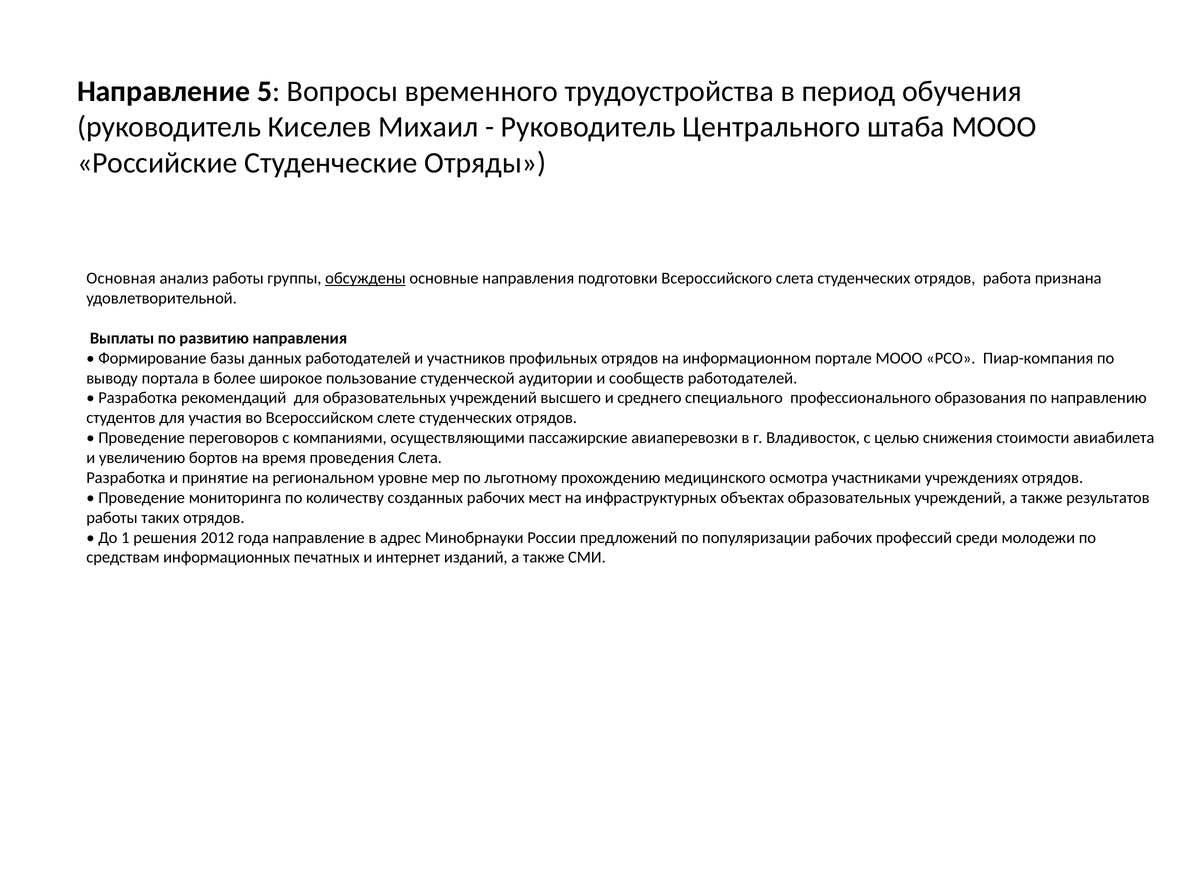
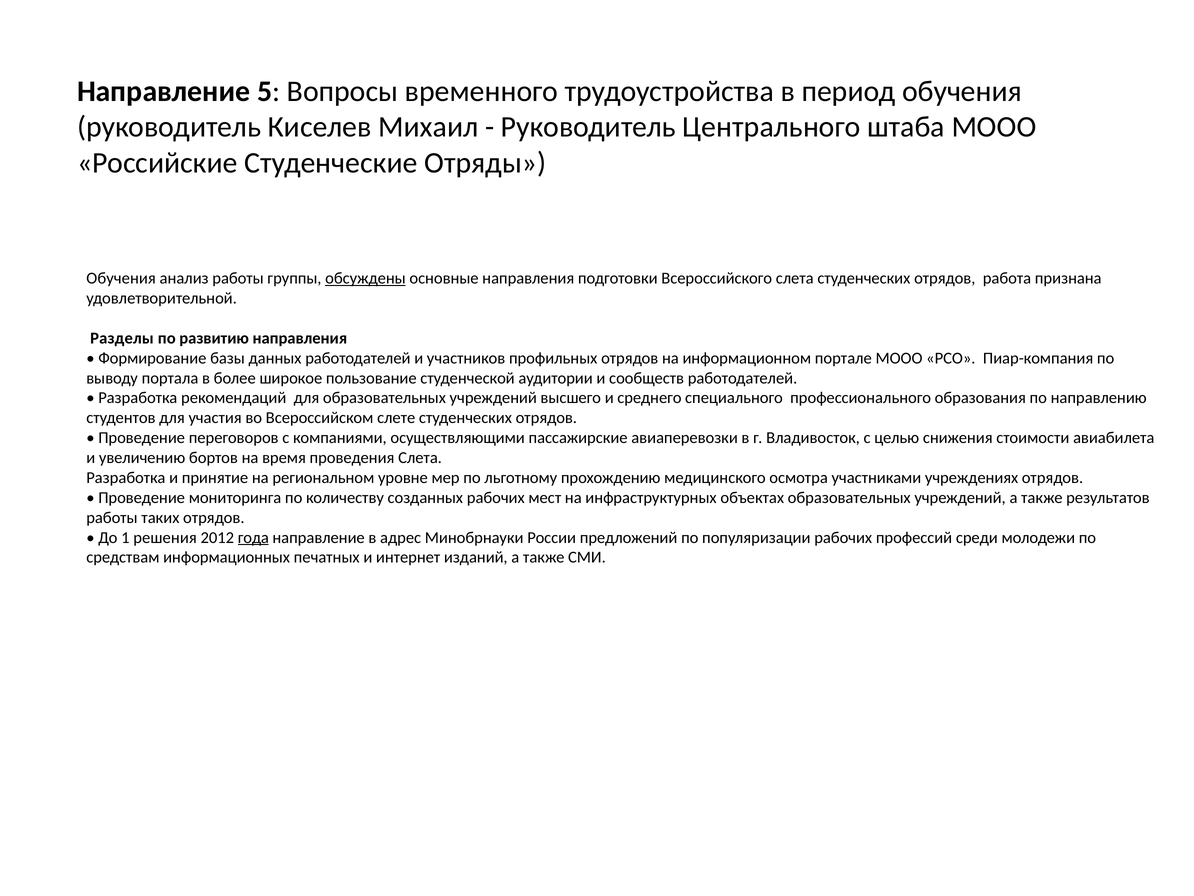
Основная: Основная -> Обучения (121, 278)
Выплаты: Выплаты -> Разделы (122, 338)
года underline: none -> present (253, 537)
